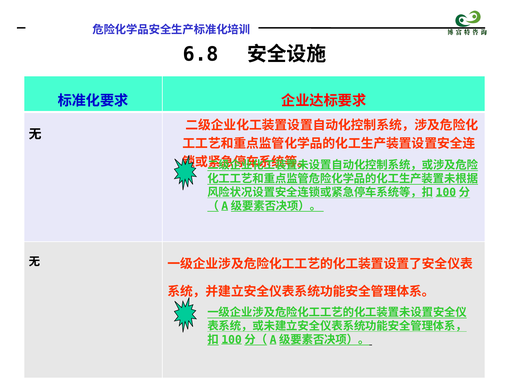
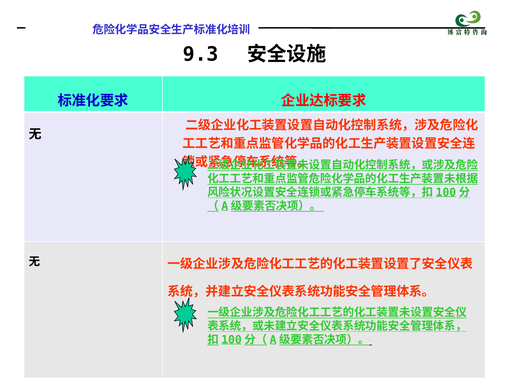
6.8: 6.8 -> 9.3 (201, 54)
